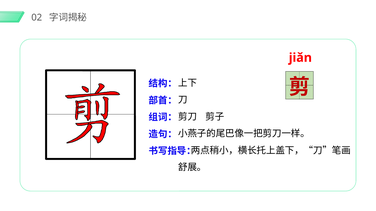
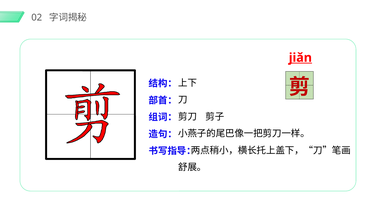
jiǎn underline: none -> present (300, 58)
